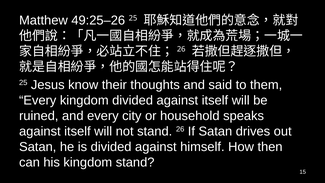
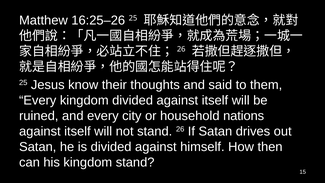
49:25–26: 49:25–26 -> 16:25–26 (98, 20)
speaks: speaks -> nations (244, 116)
